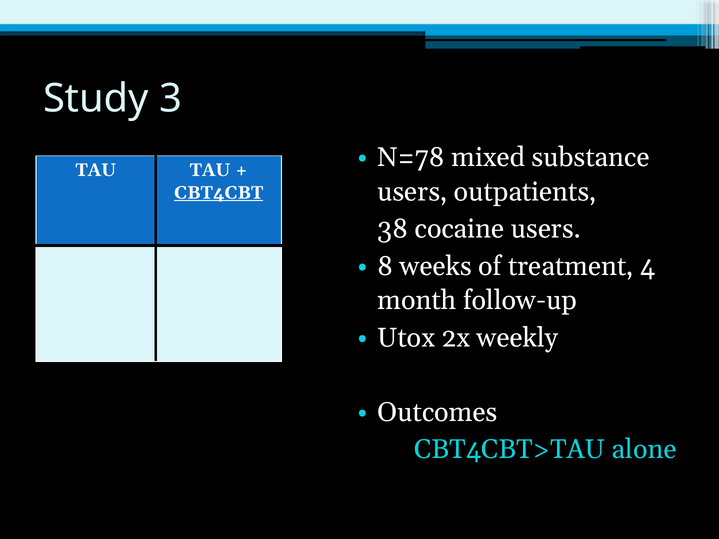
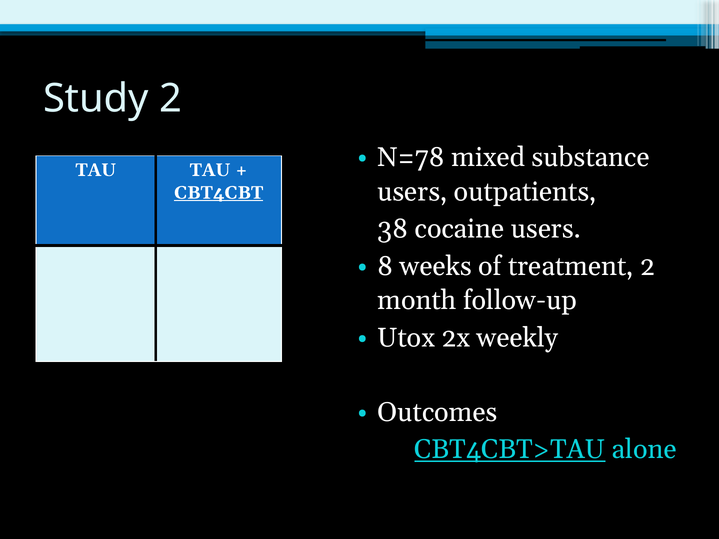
Study 3: 3 -> 2 (171, 99)
treatment 4: 4 -> 2 (648, 266)
CBT4CBT>TAU underline: none -> present (510, 450)
